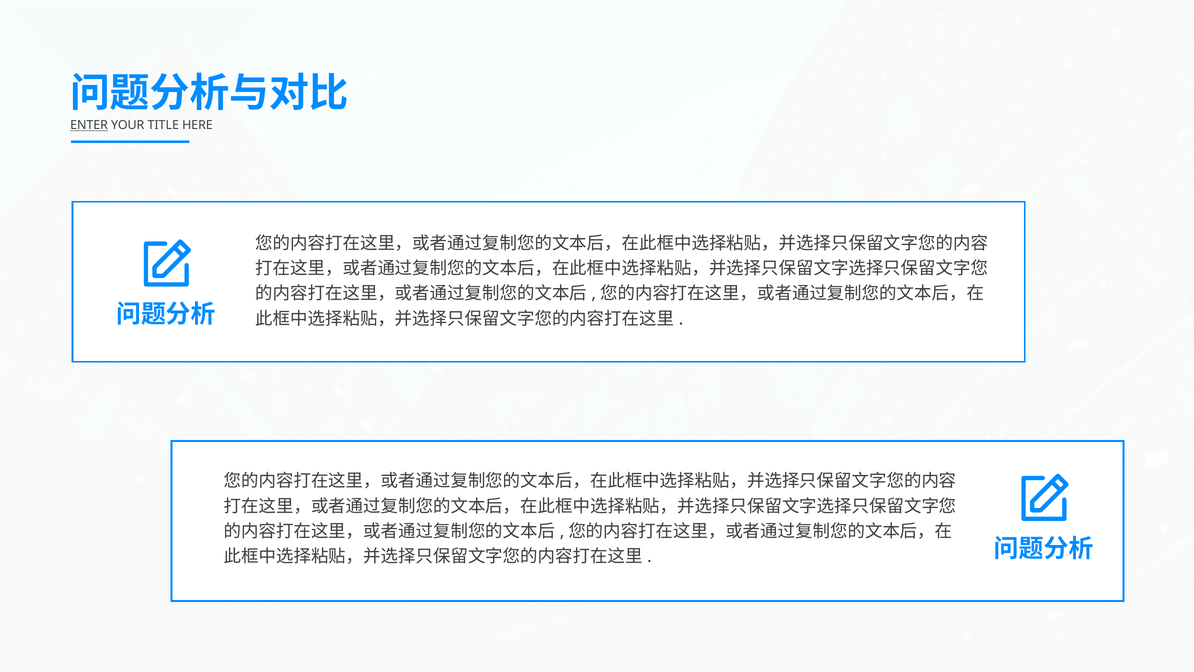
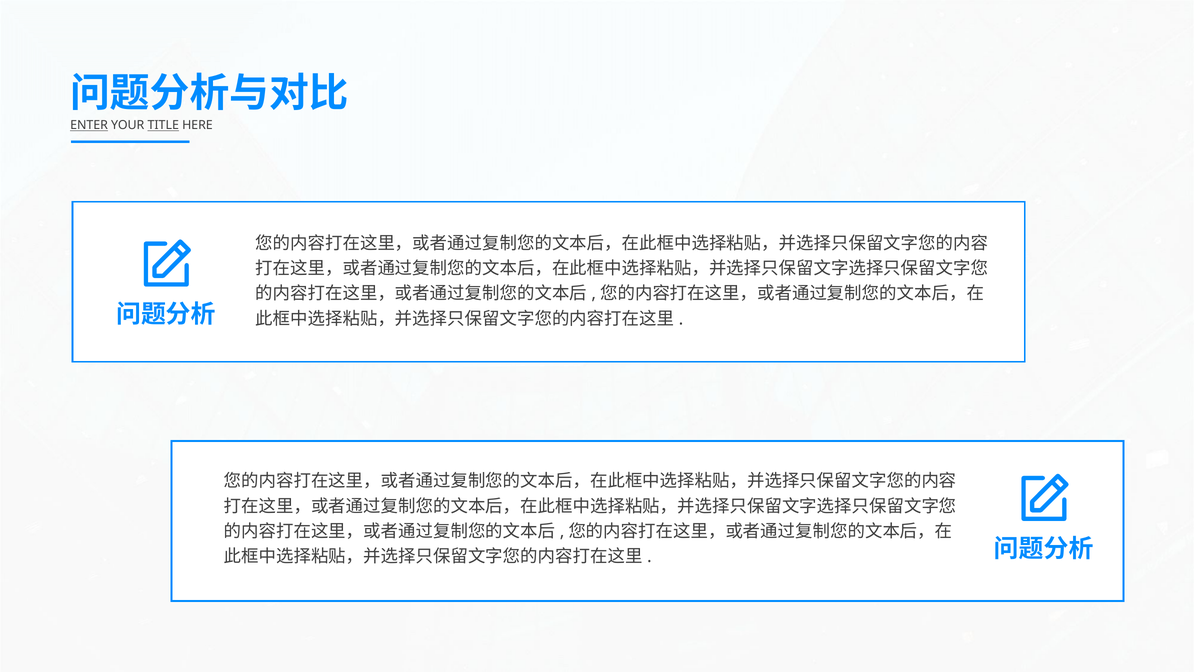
TITLE underline: none -> present (163, 125)
